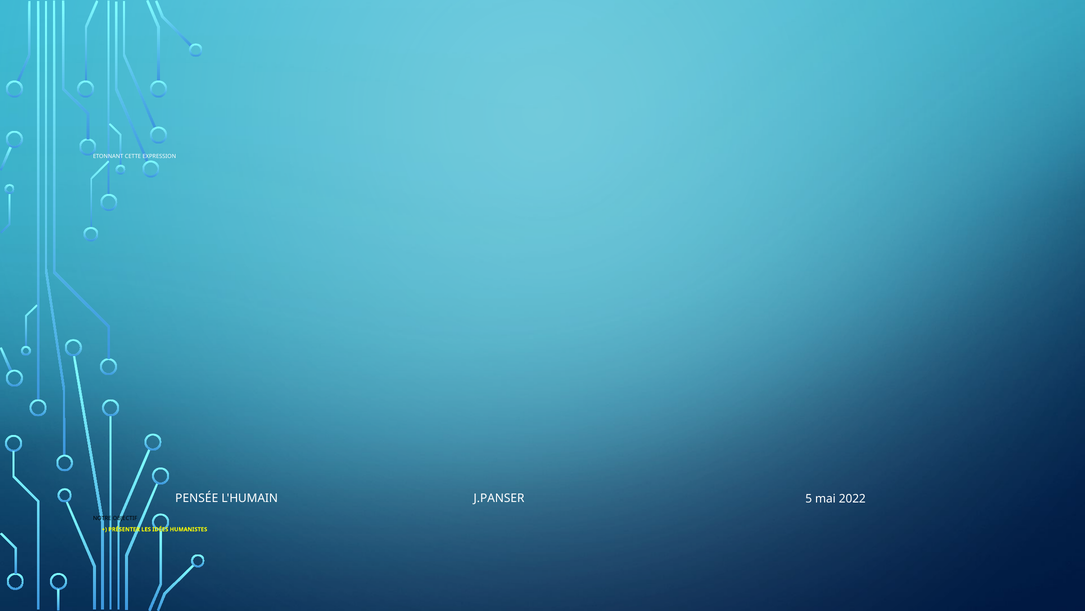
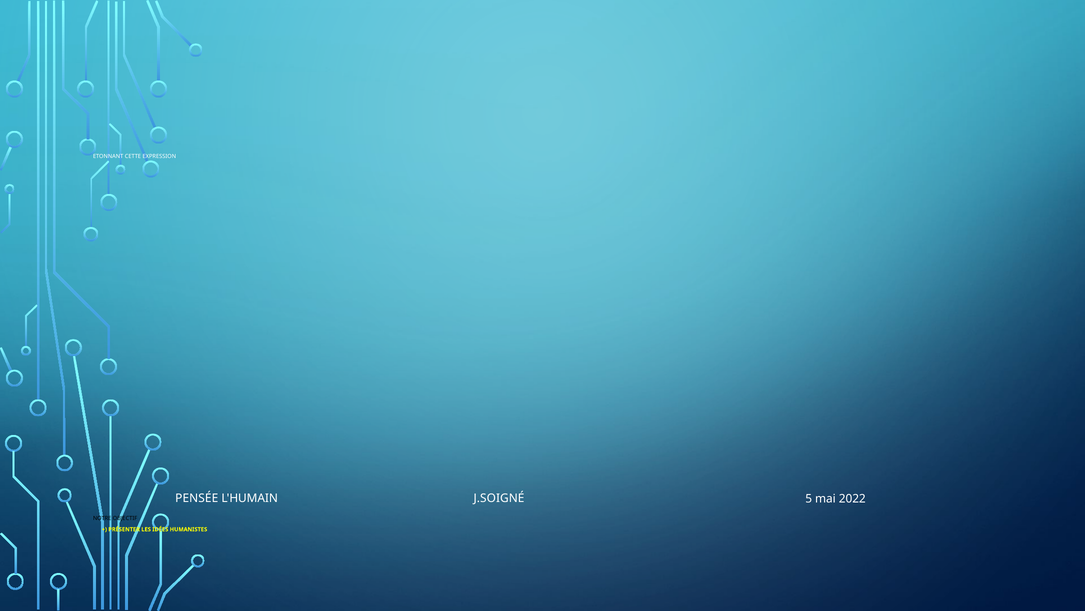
J.PANSER: J.PANSER -> J.SOIGNÉ (499, 498)
